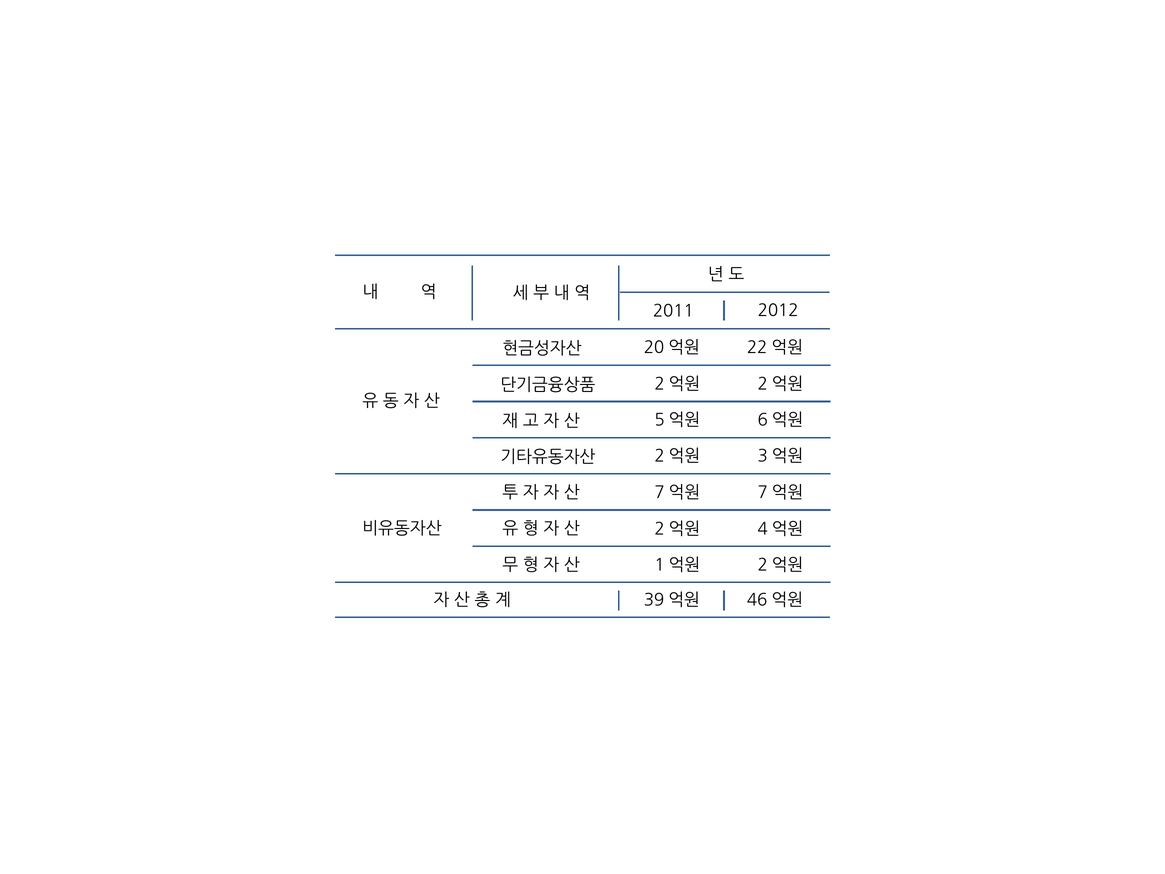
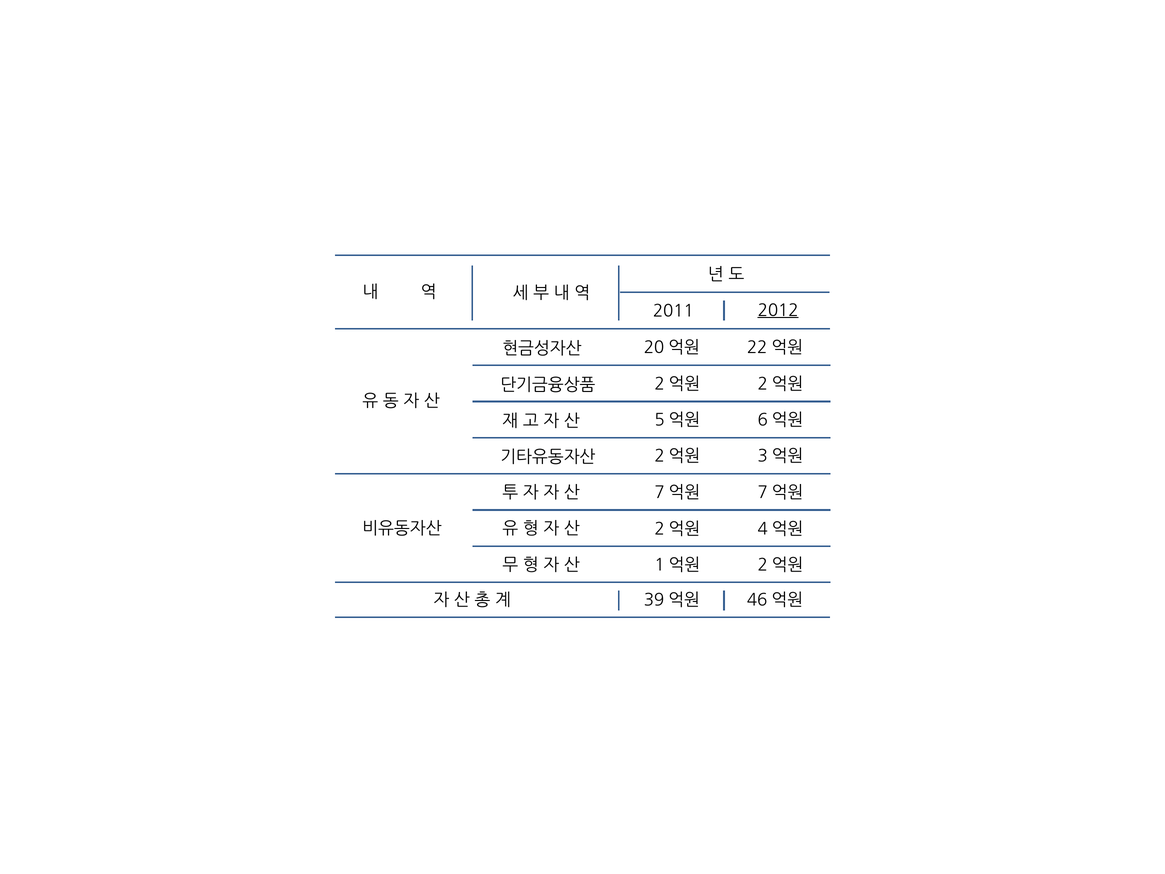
2012 underline: none -> present (778, 310)
